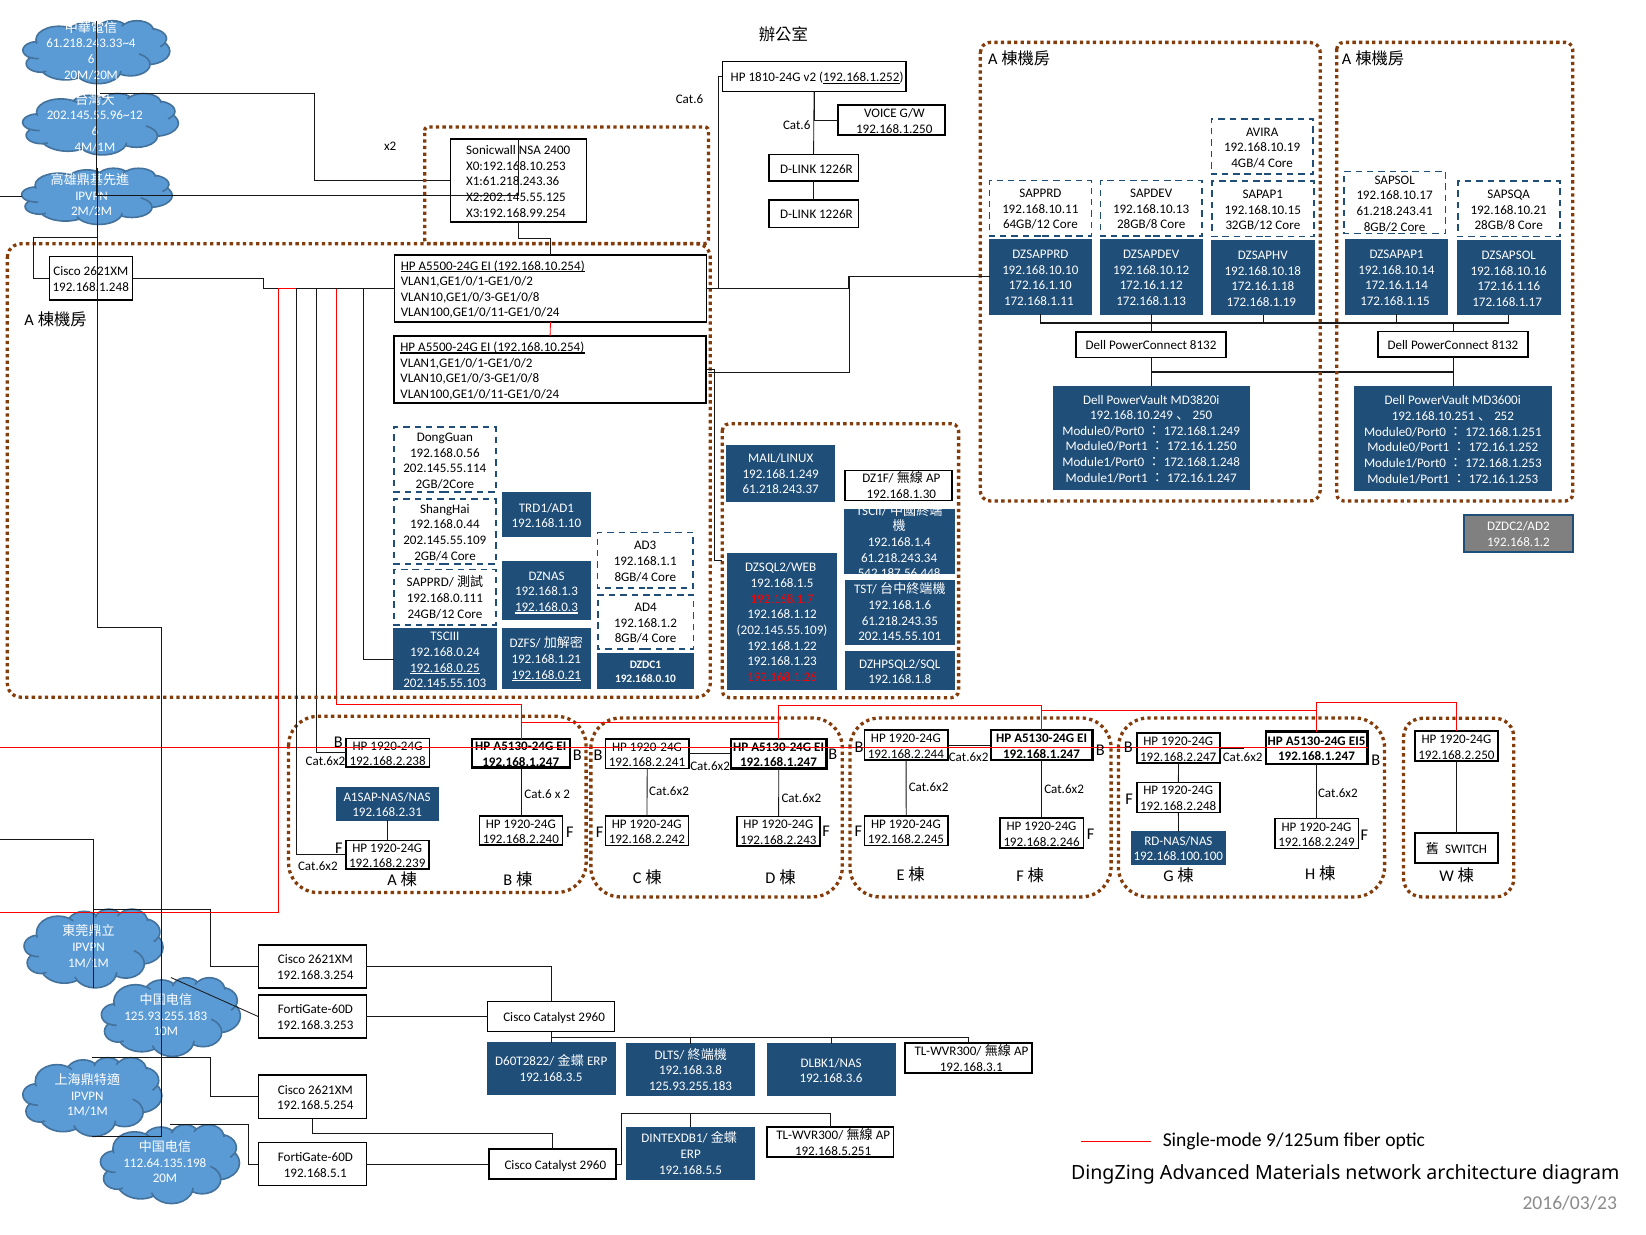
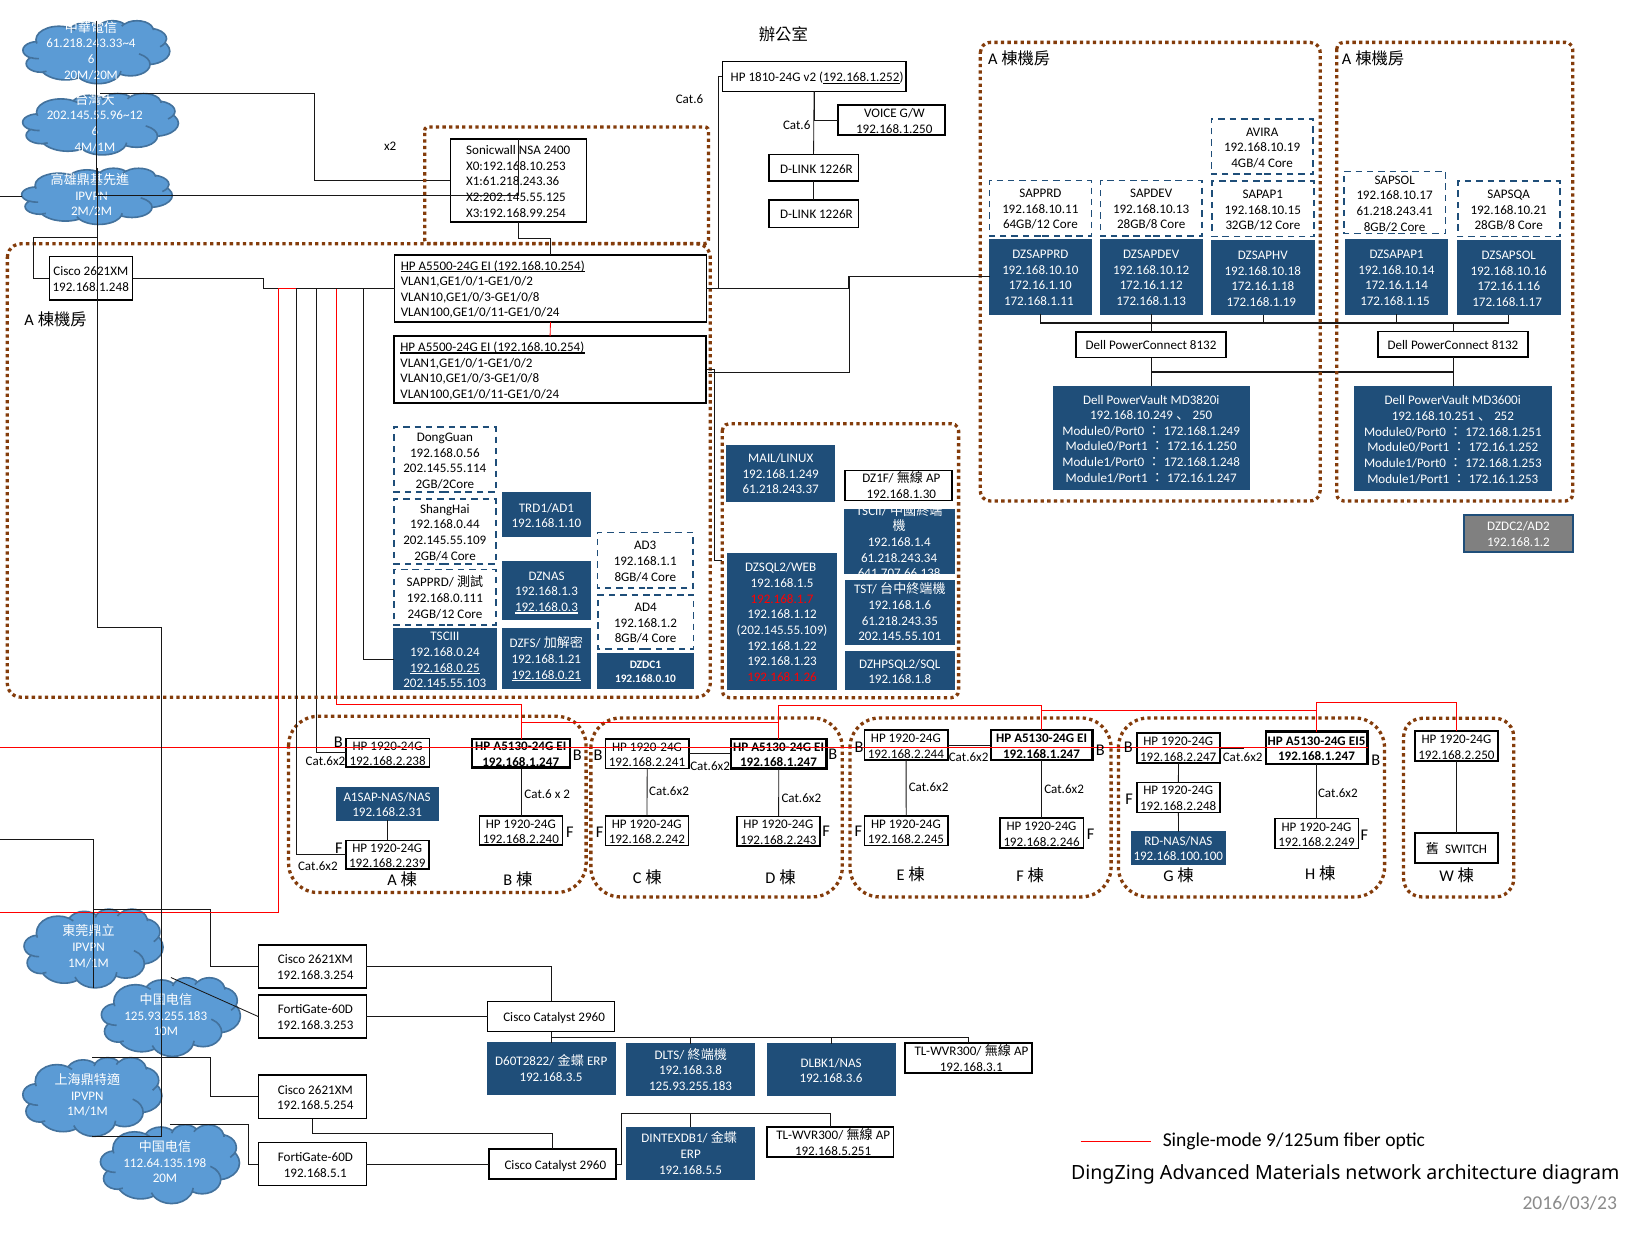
542.187.56.448: 542.187.56.448 -> 641.707.66.138 (899, 573)
